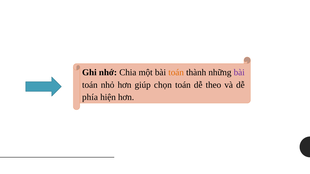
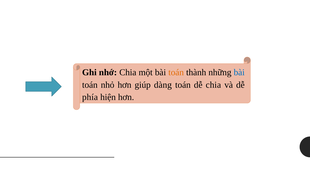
bài colour: purple -> blue (239, 73)
chọn: chọn -> dàng (163, 85)
dễ theo: theo -> chia (213, 85)
